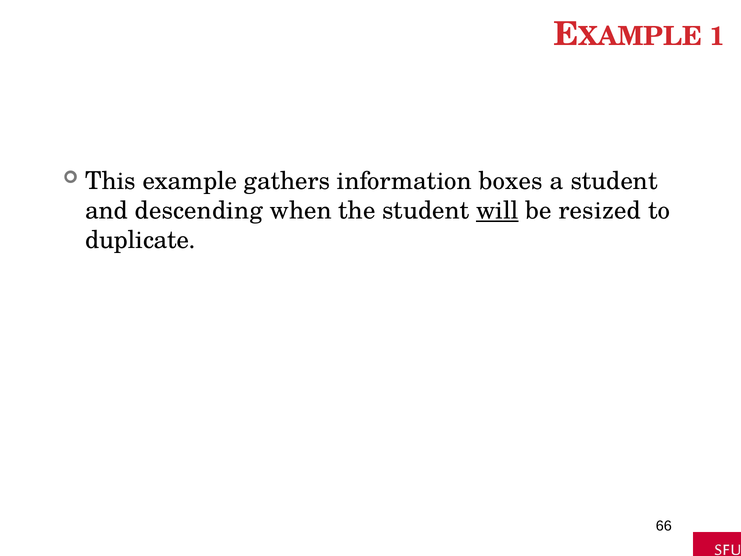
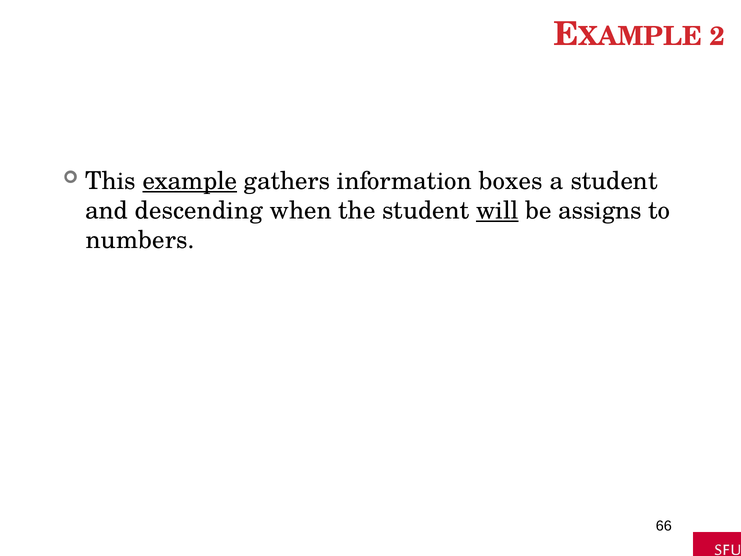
1: 1 -> 2 (717, 37)
example underline: none -> present (190, 181)
resized: resized -> assigns (600, 210)
duplicate: duplicate -> numbers (140, 240)
